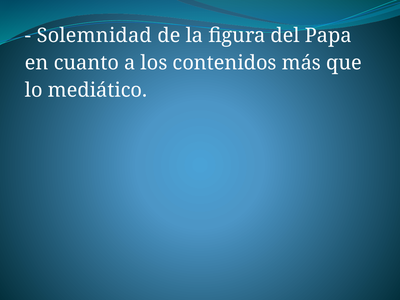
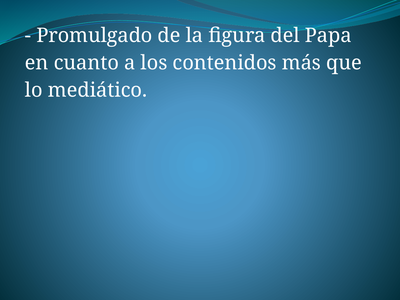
Solemnidad: Solemnidad -> Promulgado (94, 36)
